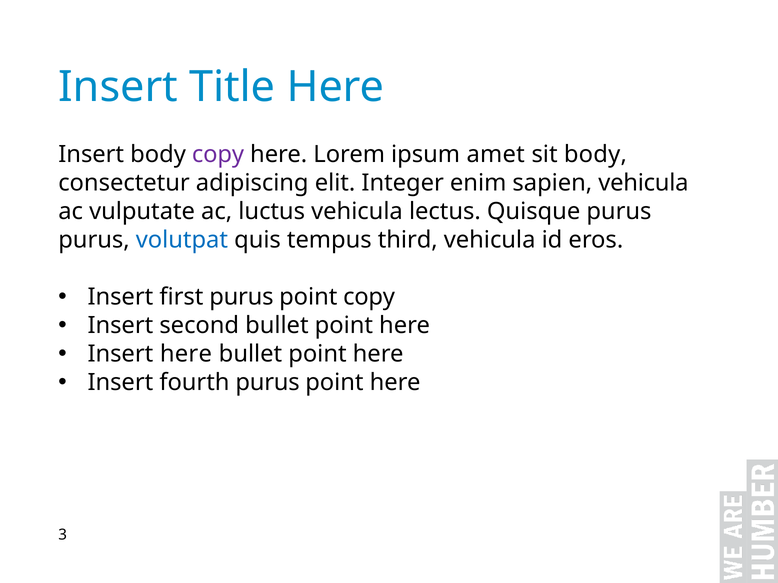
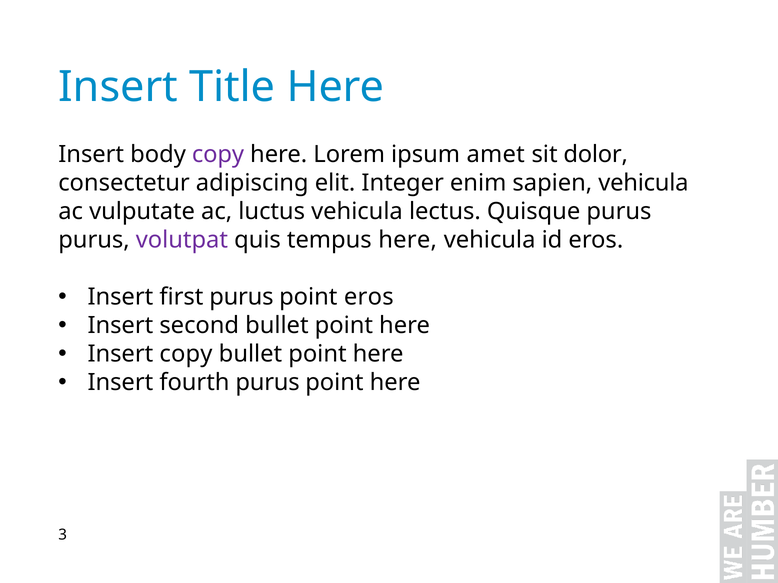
sit body: body -> dolor (596, 155)
volutpat colour: blue -> purple (182, 240)
tempus third: third -> here (408, 240)
point copy: copy -> eros (369, 297)
Insert here: here -> copy (186, 354)
